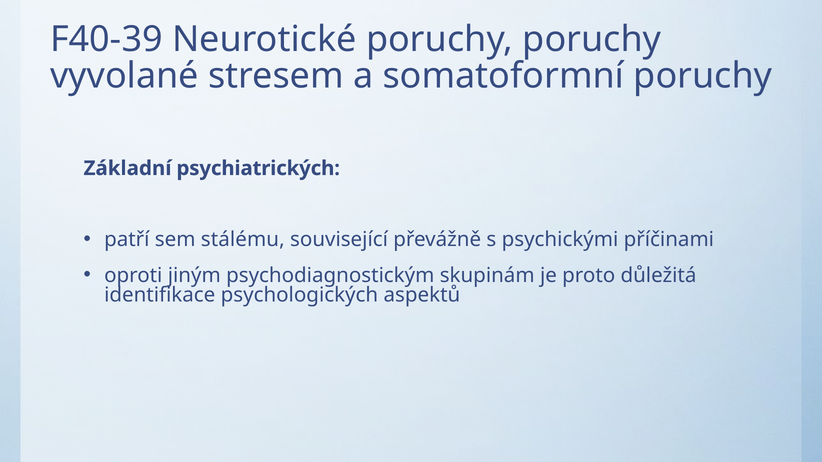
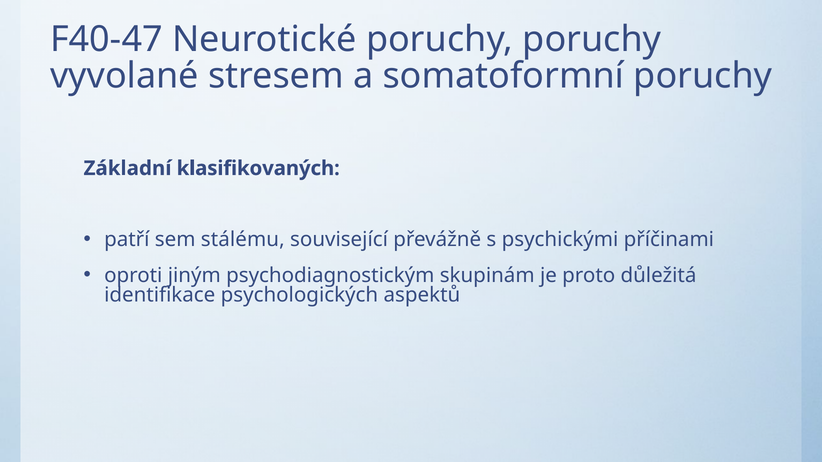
F40-39: F40-39 -> F40-47 (106, 39)
psychiatrických: psychiatrických -> klasifikovaných (258, 169)
